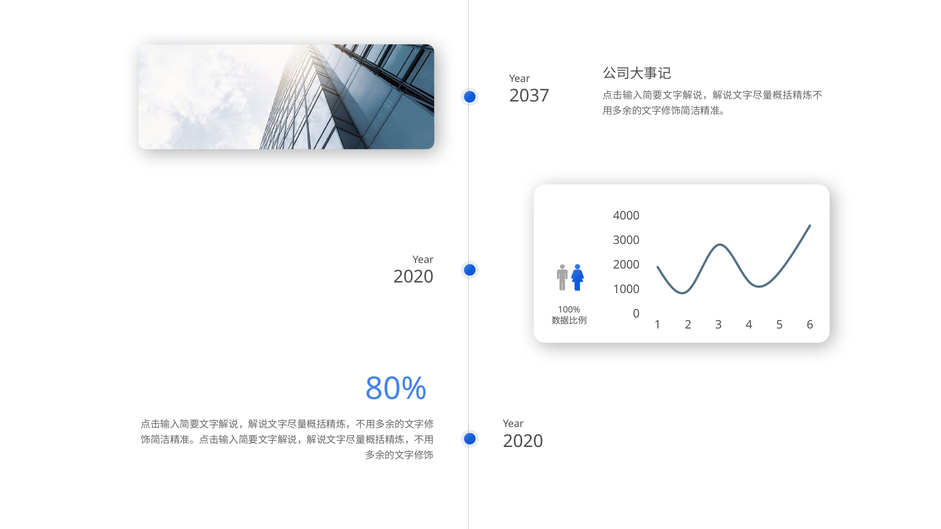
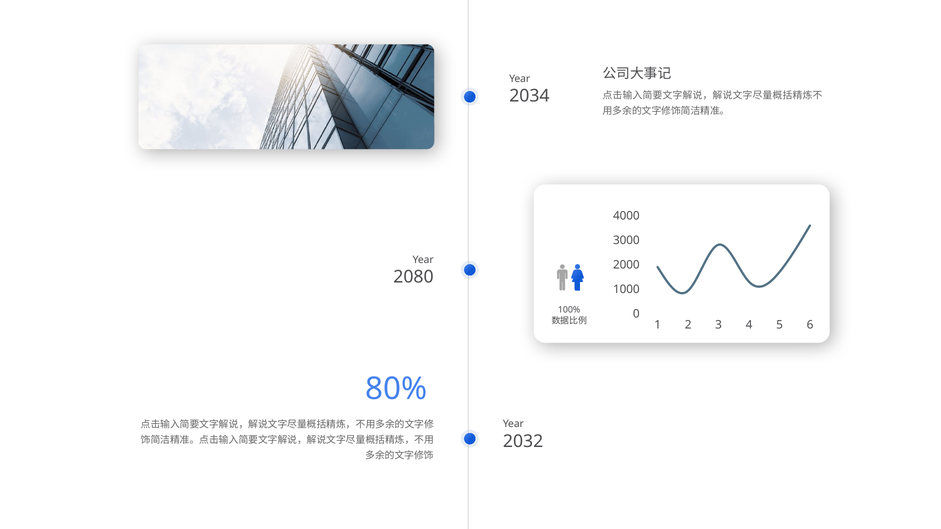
2037: 2037 -> 2034 (529, 96)
2020: 2020 -> 2080 (414, 277)
2020: 2020 -> 2032 (523, 442)
